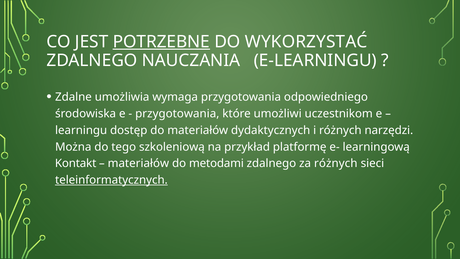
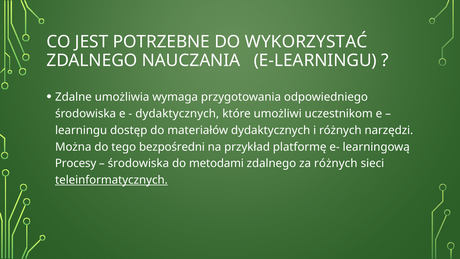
POTRZEBNE underline: present -> none (161, 42)
przygotowania: przygotowania -> dydaktycznych (177, 114)
szkoleniową: szkoleniową -> bezpośredni (172, 147)
Kontakt: Kontakt -> Procesy (76, 163)
materiałów: materiałów -> środowiska (138, 163)
